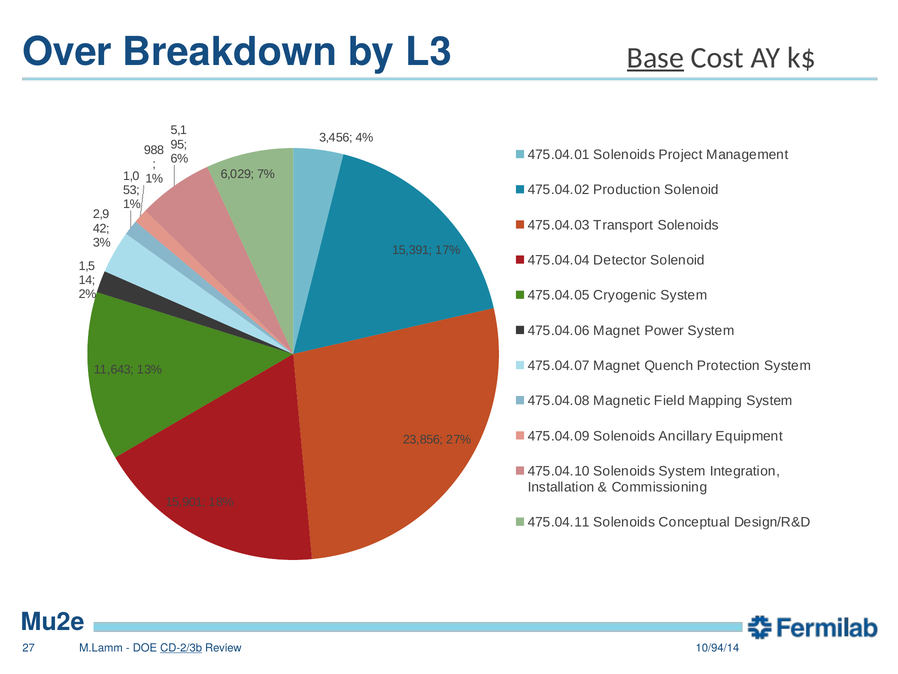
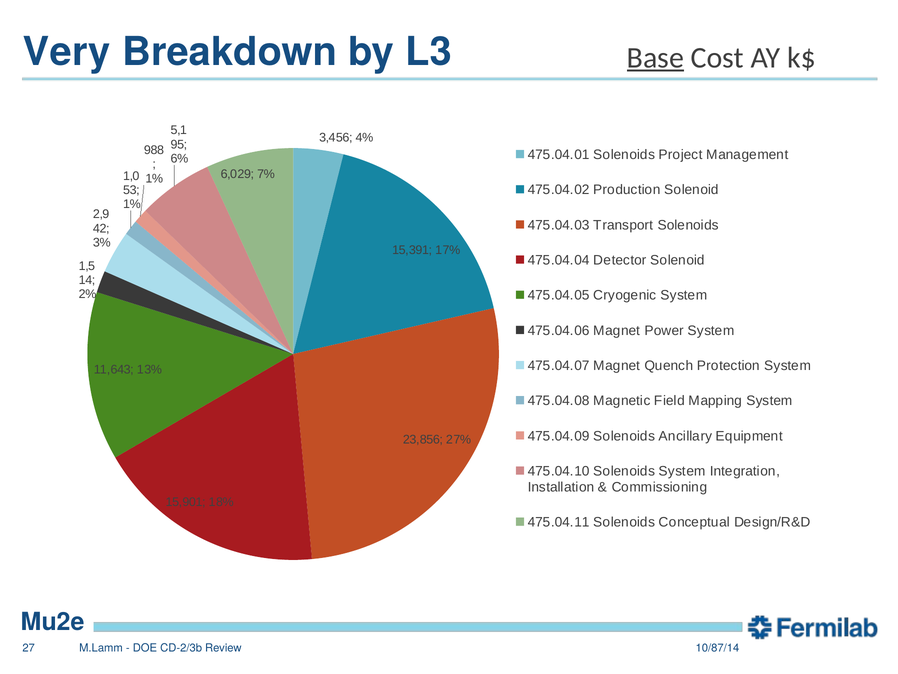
Over: Over -> Very (67, 52)
CD-2/3b underline: present -> none (181, 647)
10/94/14: 10/94/14 -> 10/87/14 (717, 647)
